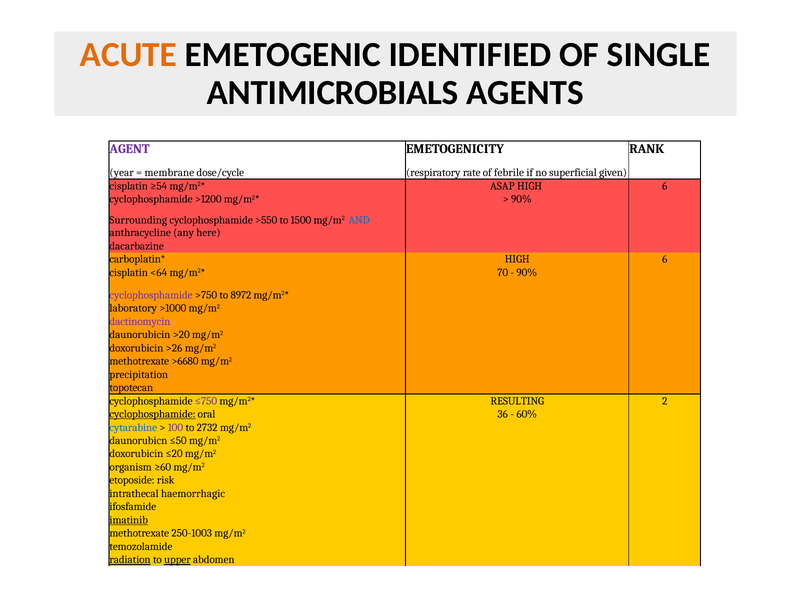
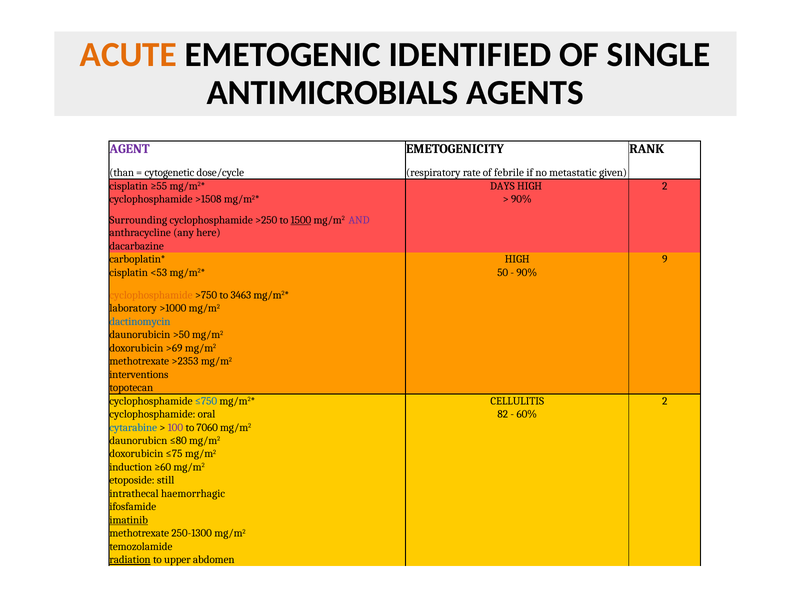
year: year -> than (122, 173)
membrane: membrane -> cytogenetic (169, 173)
superficial: superficial -> metastatic (573, 173)
≥54: ≥54 -> ≥55 (159, 186)
ASAP: ASAP -> DAYS (502, 186)
6: 6 -> 2 (665, 186)
>1200: >1200 -> >1508 (208, 199)
>550: >550 -> >250 (266, 220)
1500 underline: none -> present (301, 220)
AND colour: blue -> purple (359, 220)
6: 6 -> 9 (665, 259)
<64: <64 -> <53 (159, 273)
70: 70 -> 50 (503, 273)
cyclophosphamide colour: purple -> orange (151, 295)
8972: 8972 -> 3463 (241, 295)
dactinomycin colour: purple -> blue (140, 322)
>20: >20 -> >50 (181, 335)
>26: >26 -> >69 (174, 348)
>6680: >6680 -> >2353 (185, 361)
precipitation: precipitation -> interventions (139, 375)
≤750 colour: purple -> blue (206, 401)
RESULTING: RESULTING -> CELLULITIS (517, 401)
cyclophosphamide underline: present -> none (153, 414)
36: 36 -> 82 (503, 414)
2732: 2732 -> 7060 (207, 428)
≤50: ≤50 -> ≤80 (178, 441)
≤20: ≤20 -> ≤75 (174, 454)
organism: organism -> induction (131, 467)
risk: risk -> still (166, 481)
250-1003: 250-1003 -> 250-1300 (192, 533)
upper underline: present -> none (177, 560)
